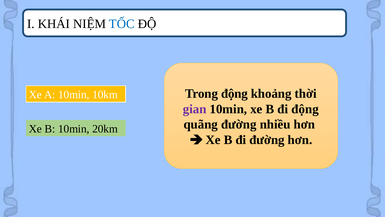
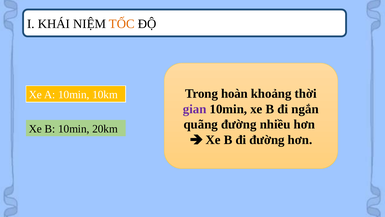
TỐC colour: blue -> orange (122, 24)
Trong động: động -> hoàn (235, 93)
đi động: động -> ngắn (305, 109)
